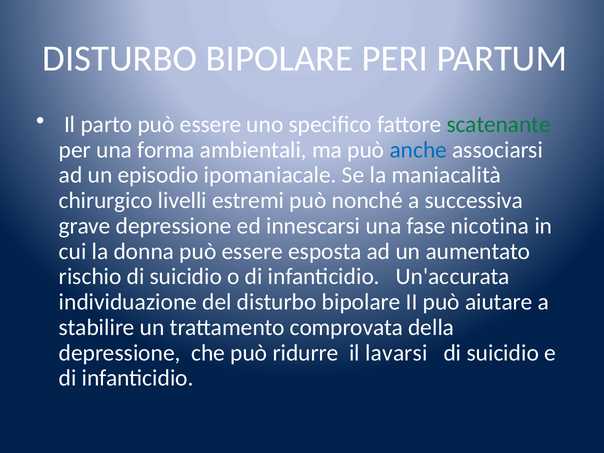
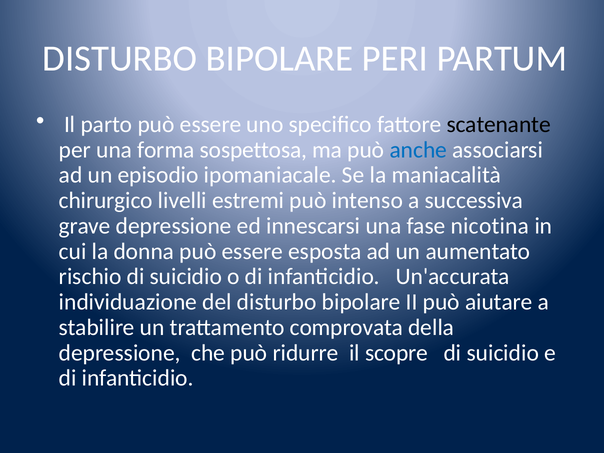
scatenante colour: green -> black (499, 124)
ambientali: ambientali -> sospettosa (253, 150)
nonché: nonché -> intenso (367, 201)
lavarsi: lavarsi -> scopre (397, 353)
